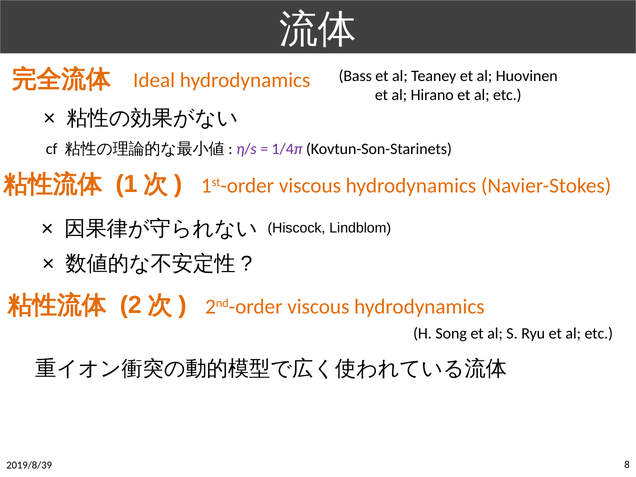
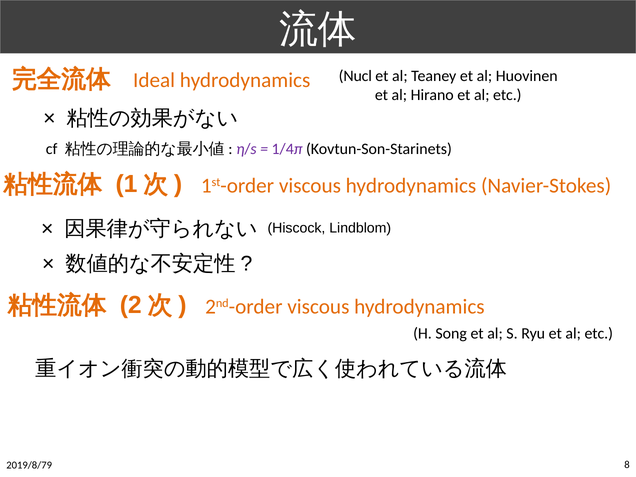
Bass: Bass -> Nucl (355, 76)
2019/8/39: 2019/8/39 -> 2019/8/79 (29, 465)
